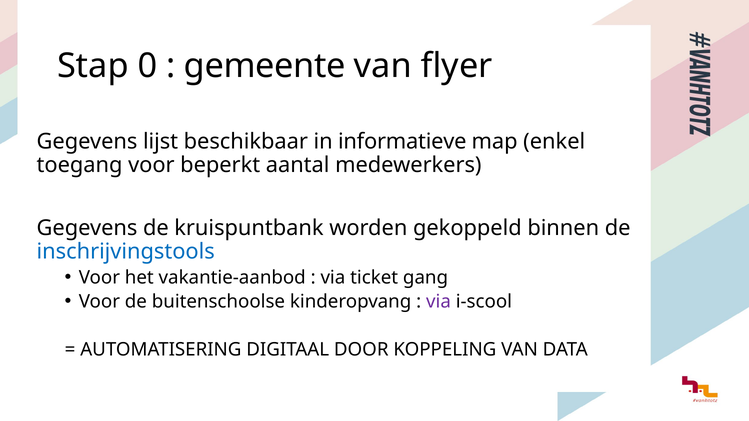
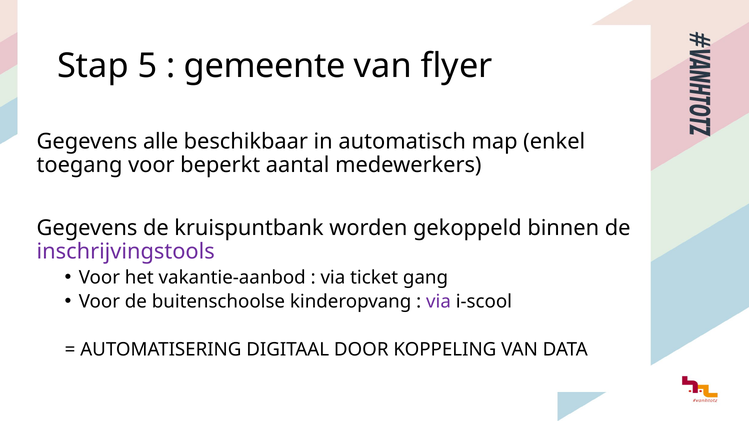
0: 0 -> 5 (147, 66)
lijst: lijst -> alle (161, 142)
informatieve: informatieve -> automatisch (402, 142)
inschrijvingstools colour: blue -> purple (126, 252)
